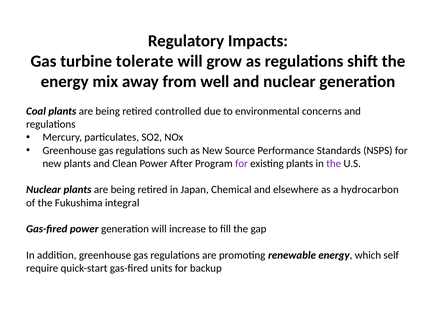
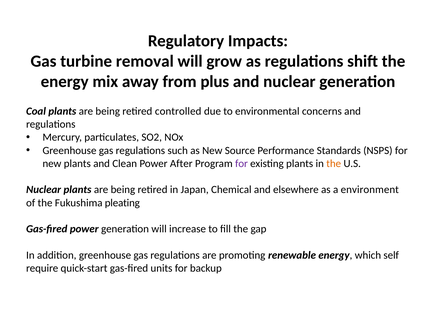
tolerate: tolerate -> removal (145, 61)
well: well -> plus (215, 81)
the colour: purple -> orange (334, 164)
hydrocarbon: hydrocarbon -> environment (370, 190)
integral: integral -> pleating (122, 203)
